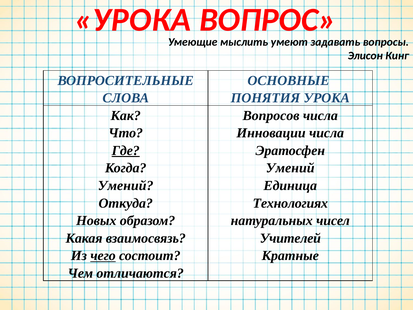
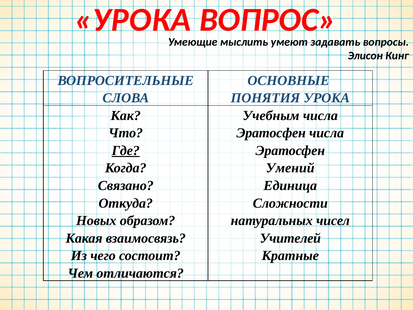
Вопросов: Вопросов -> Учебным (271, 115)
Инновации: Инновации -> Эратосфен (271, 133)
Умений: Умений -> Связано (126, 185)
Технологиях: Технологиях -> Сложности (290, 203)
чего underline: present -> none (103, 255)
